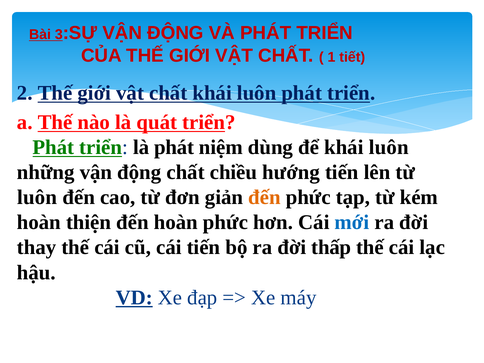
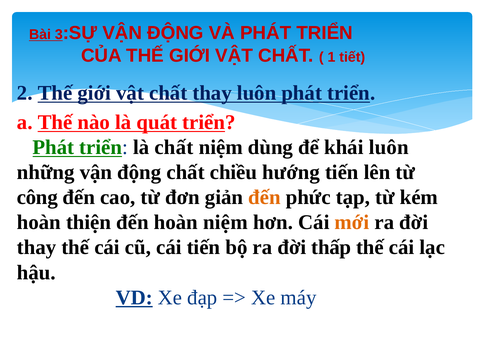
chất khái: khái -> thay (212, 93)
là phát: phát -> chất (174, 147)
luôn: luôn -> công (37, 197)
hoàn phức: phức -> niệm (225, 222)
mới colour: blue -> orange (352, 222)
